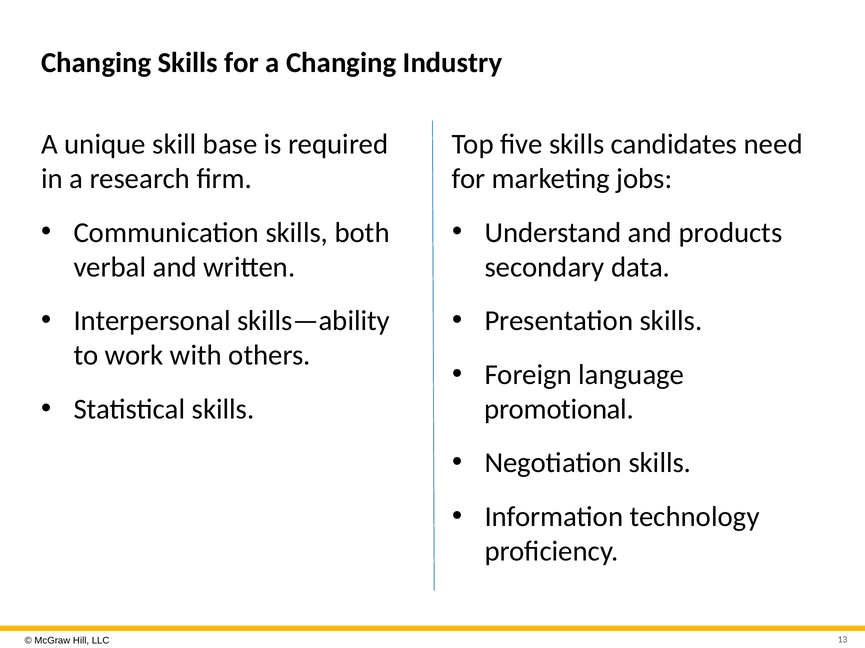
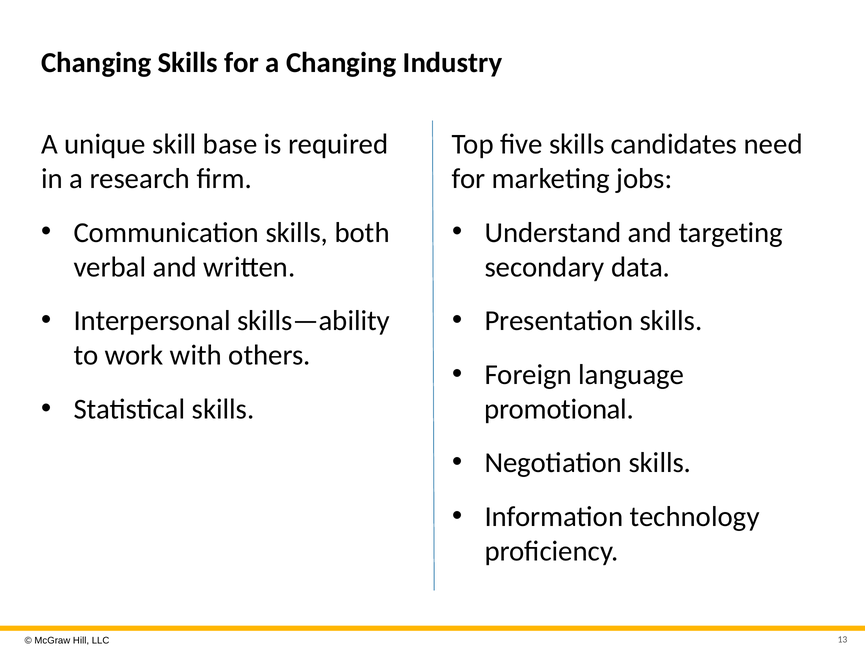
products: products -> targeting (731, 233)
